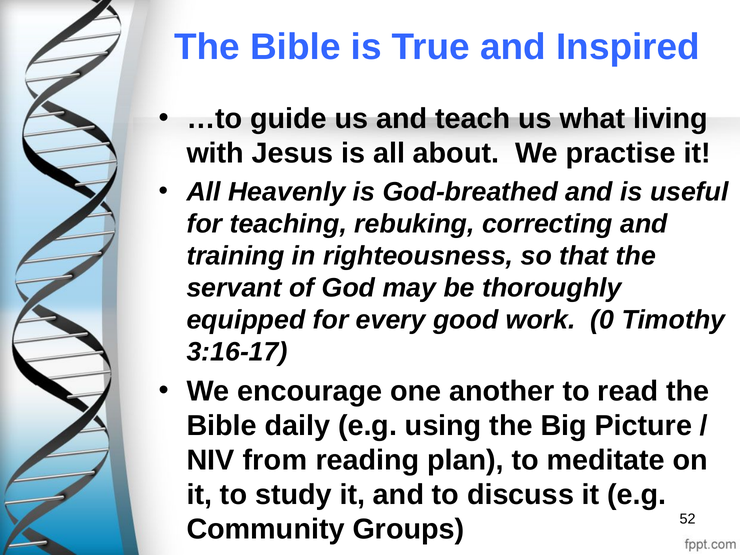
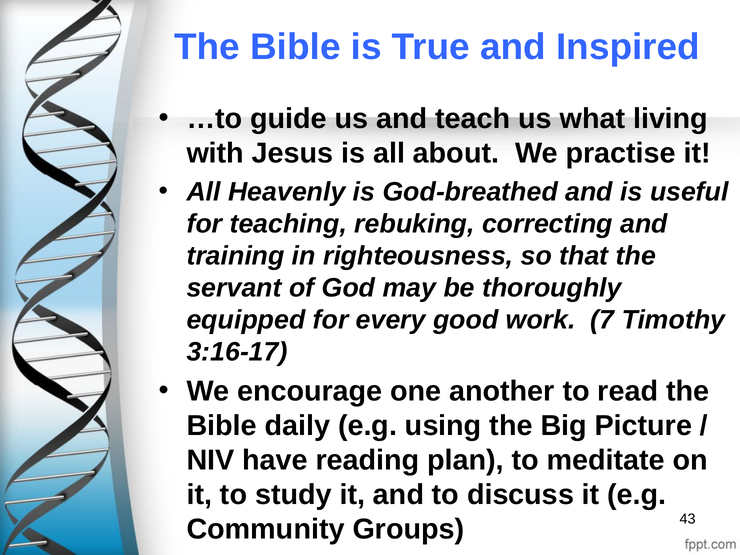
0: 0 -> 7 (602, 320)
from: from -> have (275, 460)
52: 52 -> 43 (688, 519)
